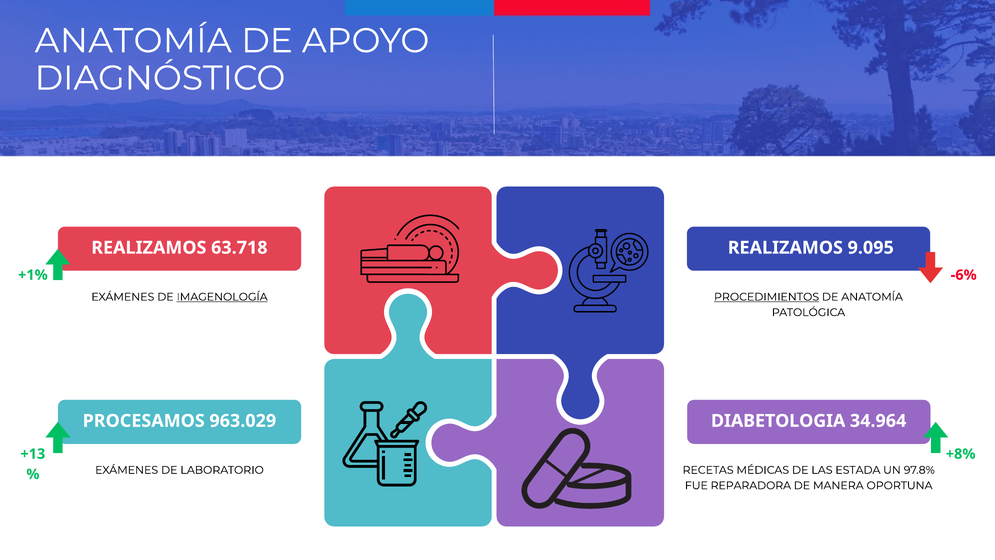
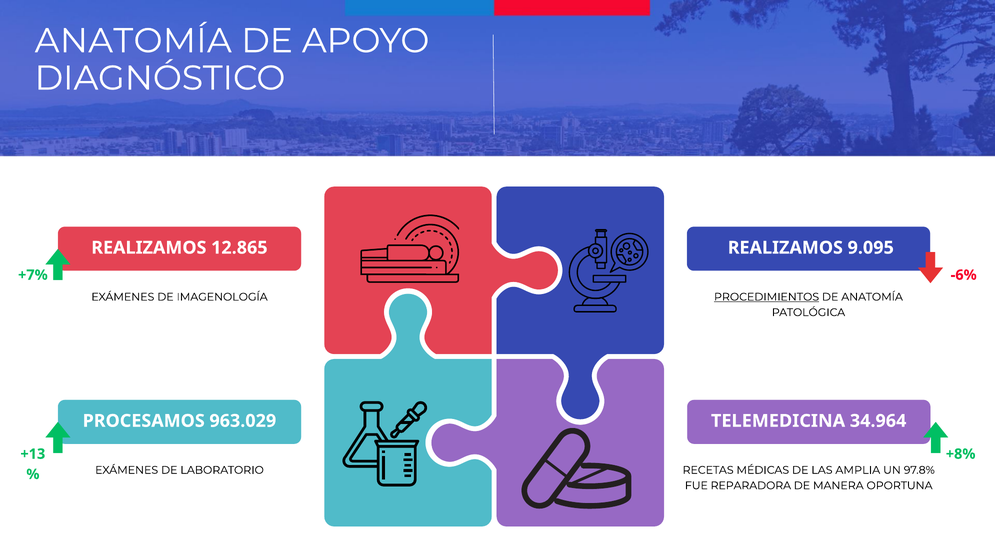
63.718: 63.718 -> 12.865 (239, 248)
+1%: +1% -> +7% (33, 275)
IMAGENOLOGÍA underline: present -> none (222, 297)
DIABETOLOGIA: DIABETOLOGIA -> TELEMEDICINA (778, 421)
ESTADA: ESTADA -> AMPLIA (858, 470)
